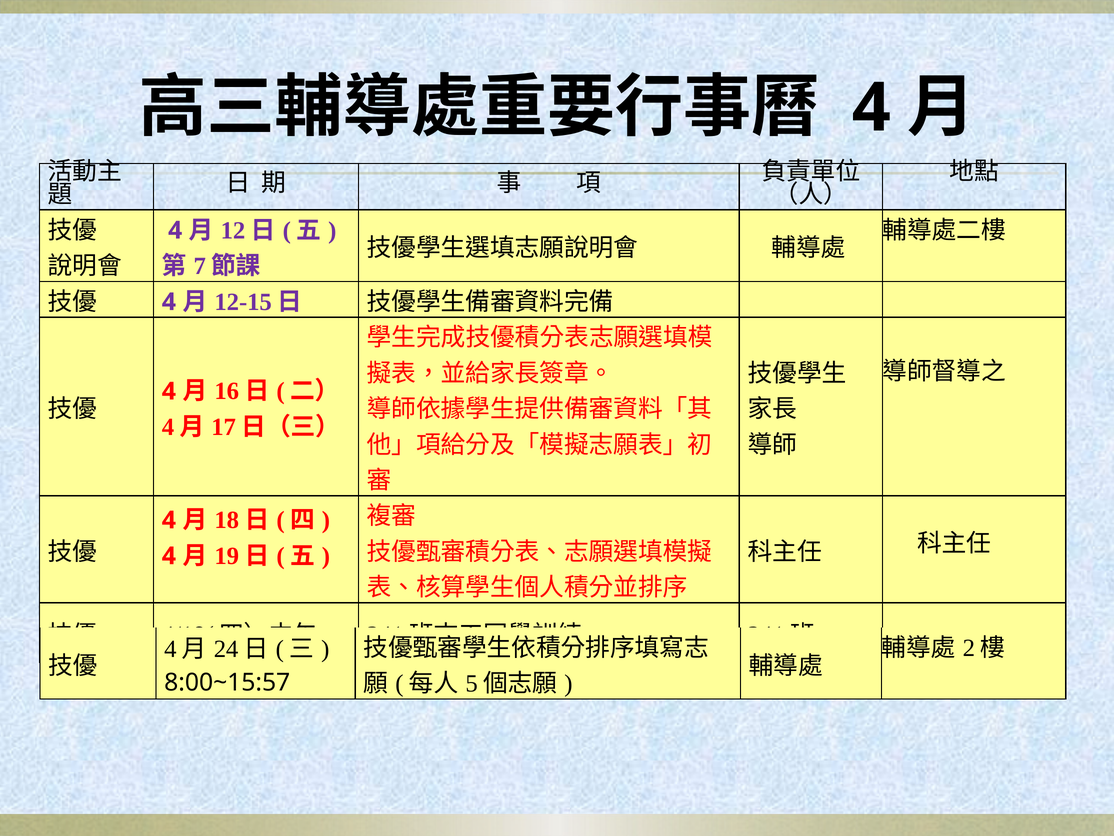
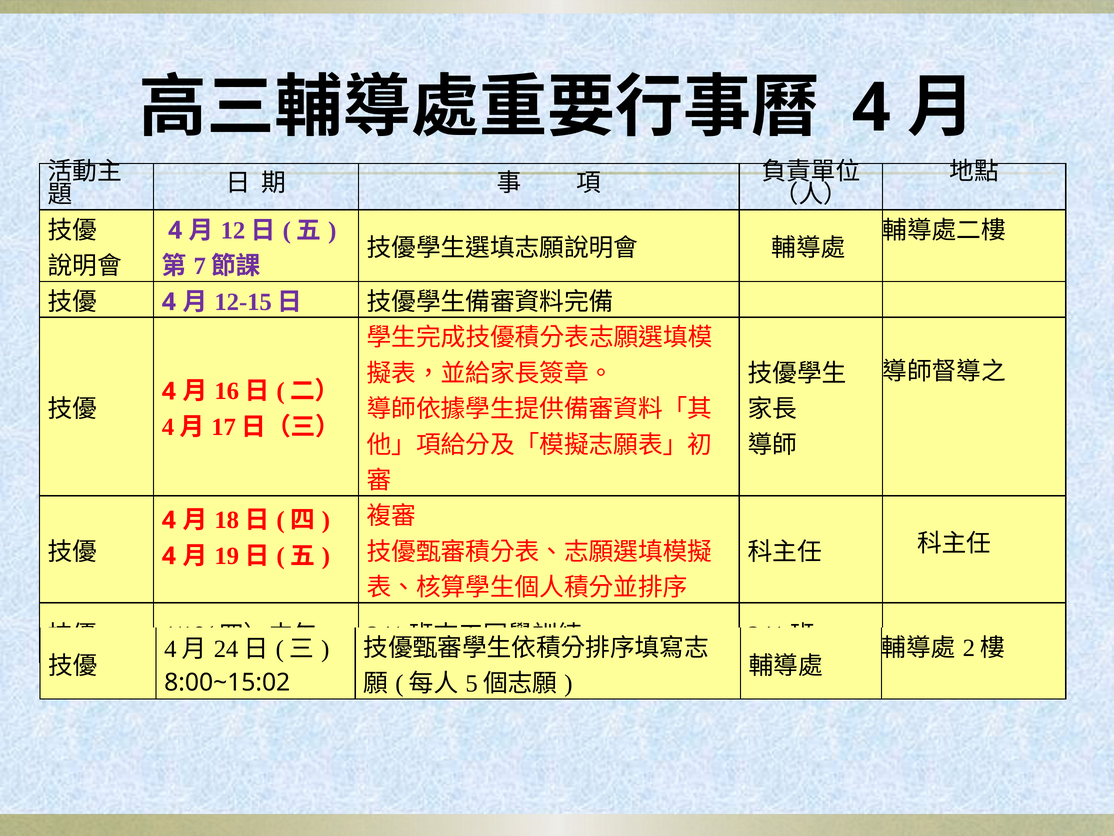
8:00~15:57: 8:00~15:57 -> 8:00~15:02 (227, 682)
